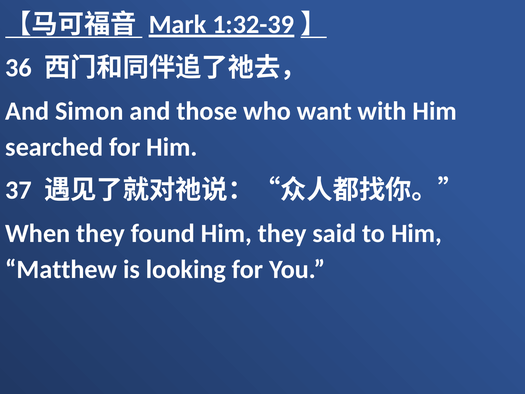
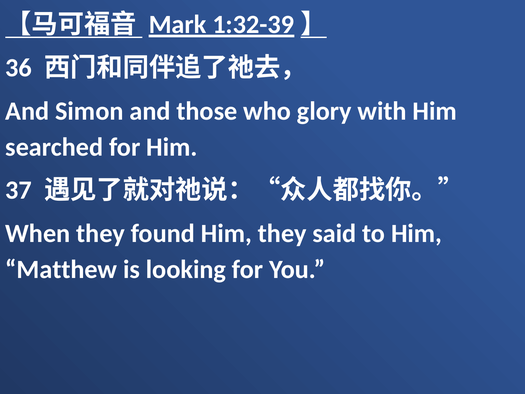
want: want -> glory (324, 111)
